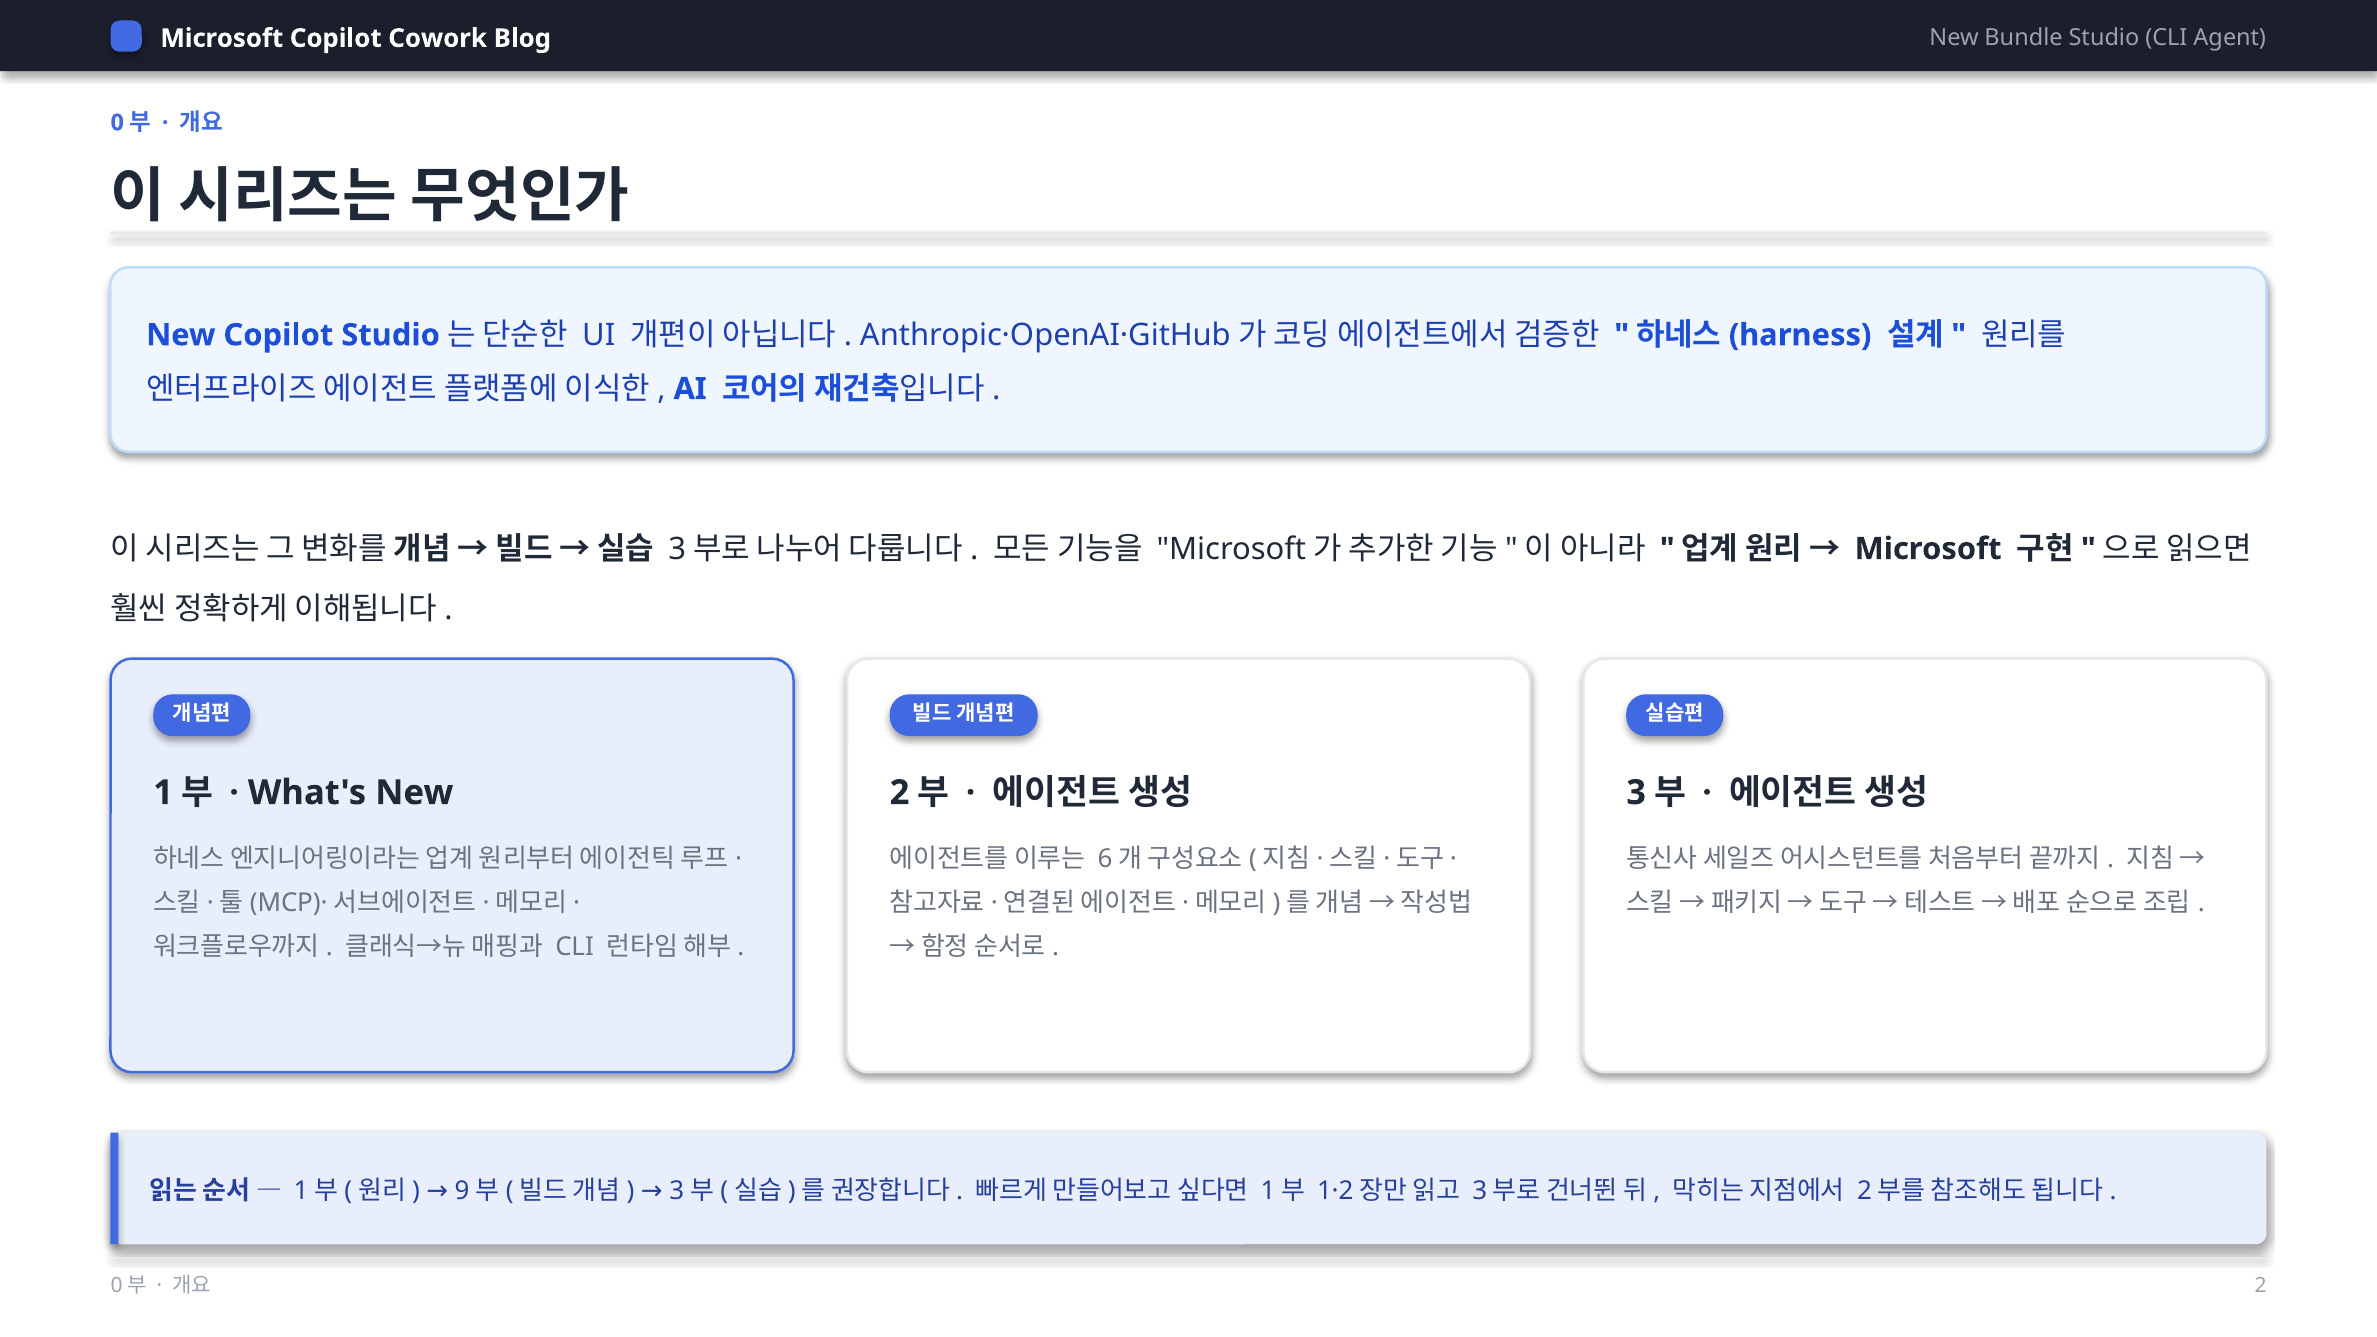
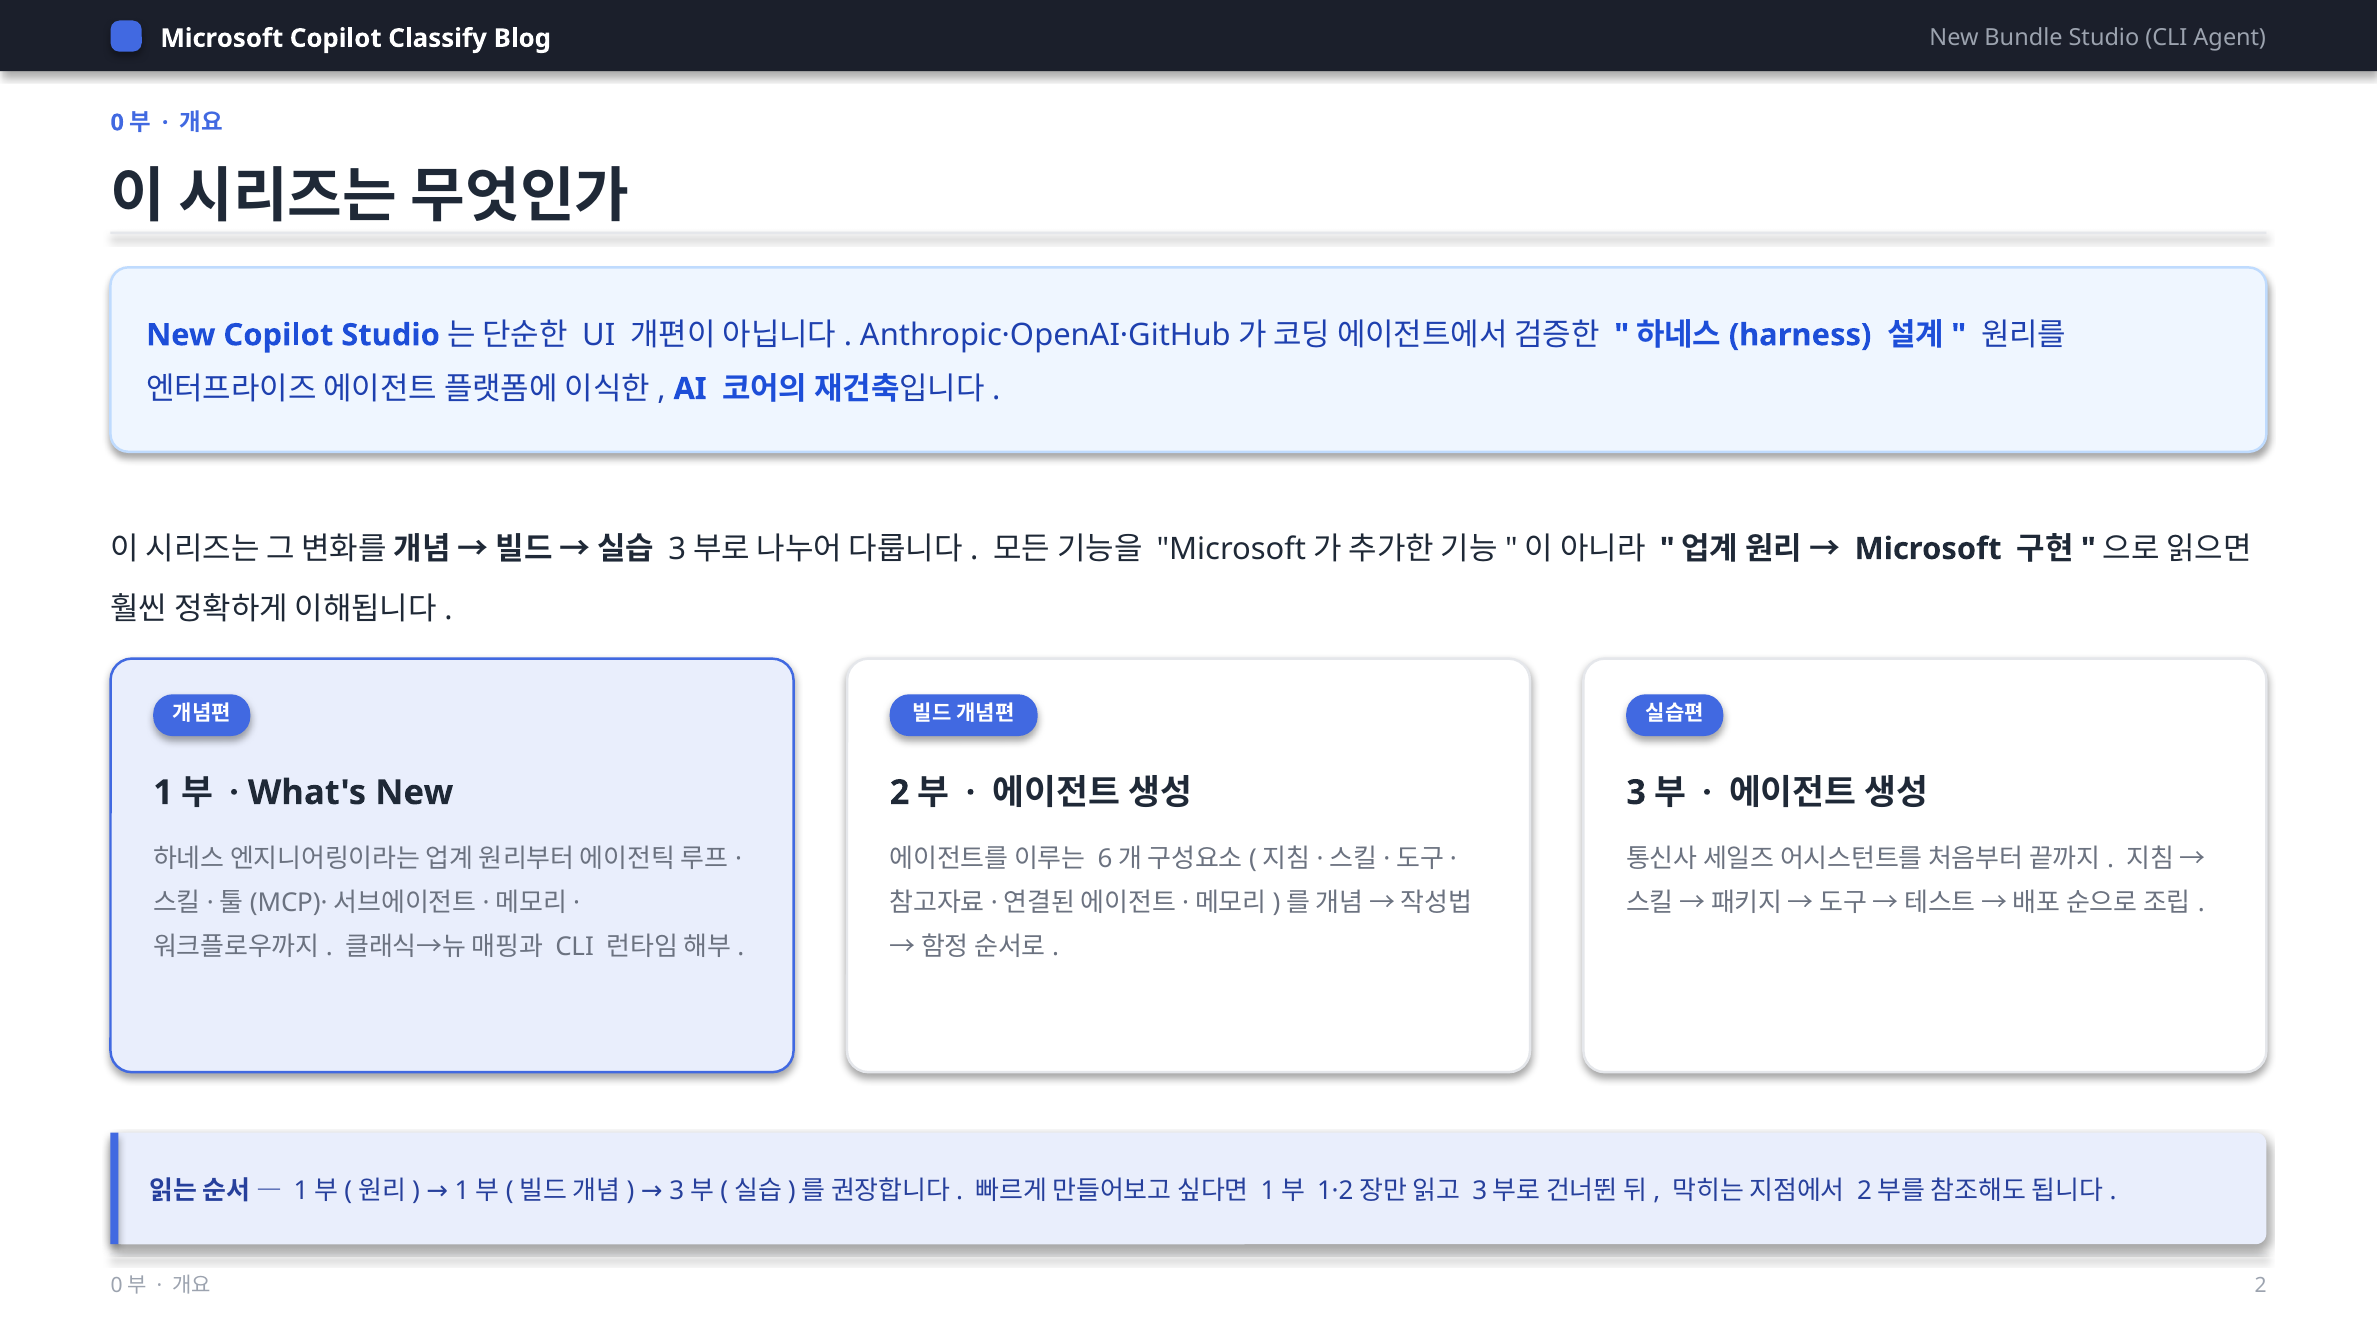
Cowork: Cowork -> Classify (438, 38)
9: 9 -> 1 (462, 1191)
